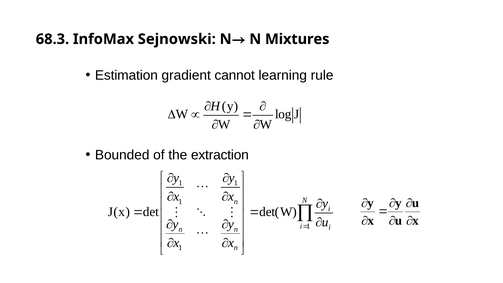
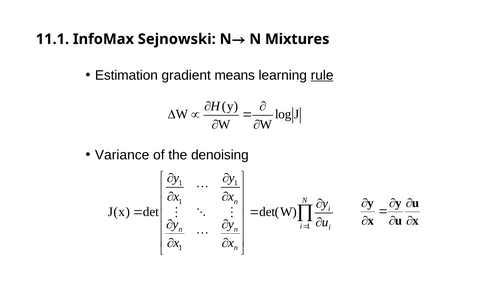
68.3: 68.3 -> 11.1 (52, 39)
cannot: cannot -> means (235, 75)
rule underline: none -> present (322, 75)
Bounded: Bounded -> Variance (122, 155)
extraction: extraction -> denoising (220, 155)
